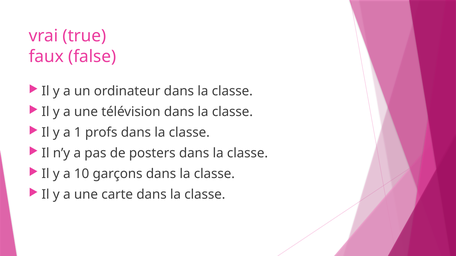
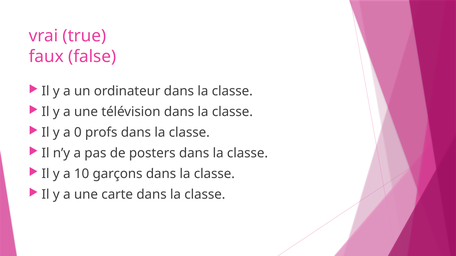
1: 1 -> 0 (78, 133)
